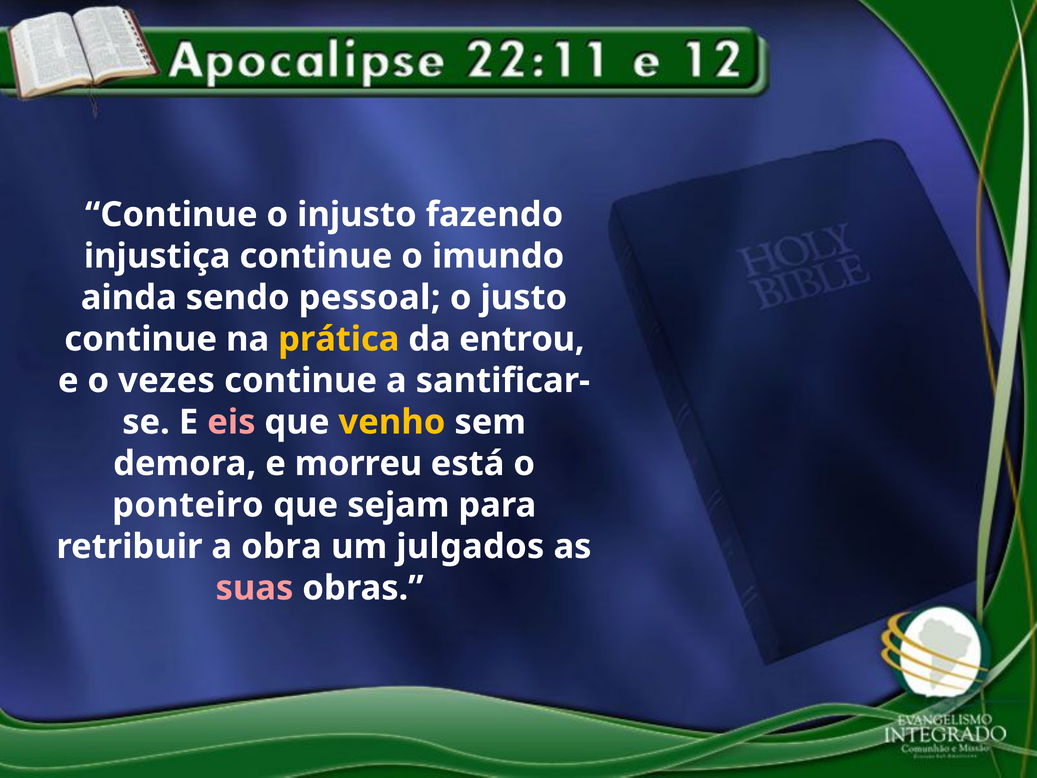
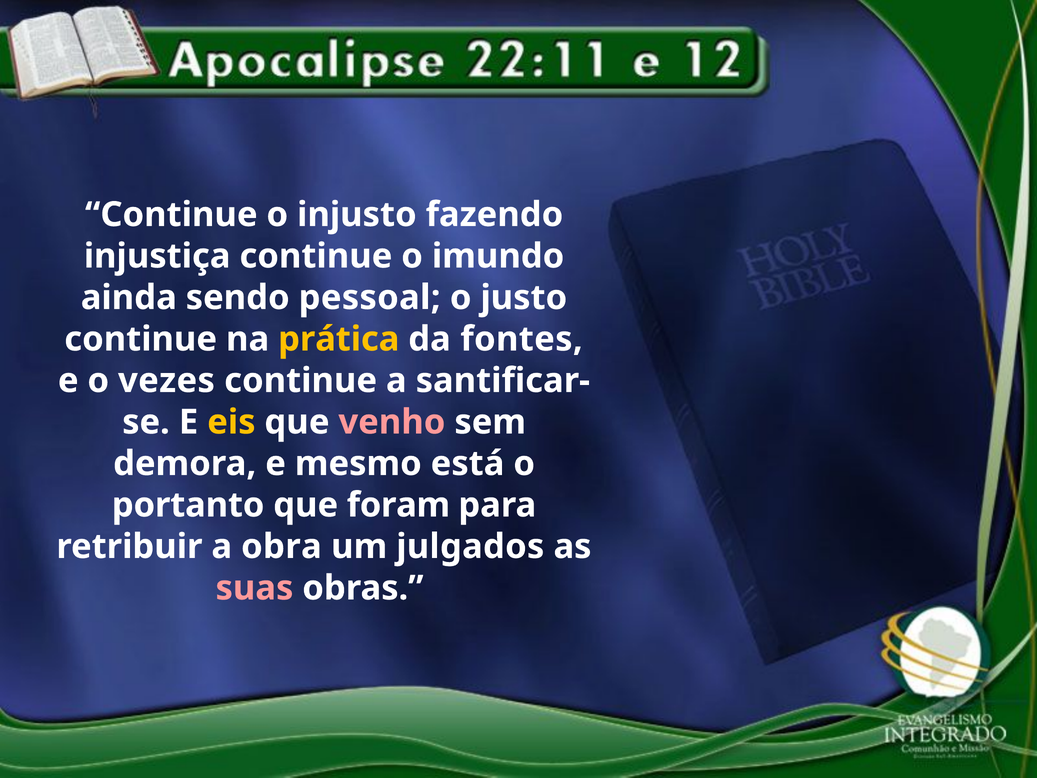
entrou: entrou -> fontes (522, 339)
eis colour: pink -> yellow (231, 422)
venho colour: yellow -> pink (392, 422)
morreu: morreu -> mesmo (358, 463)
ponteiro: ponteiro -> portanto (188, 505)
sejam: sejam -> foram (398, 505)
